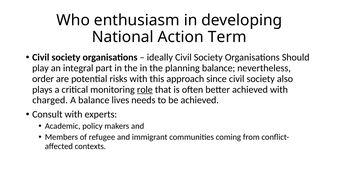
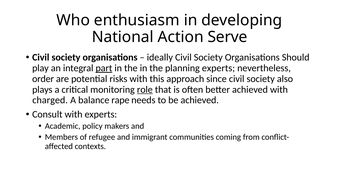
Term: Term -> Serve (227, 37)
part underline: none -> present (104, 68)
planning balance: balance -> experts (218, 68)
lives: lives -> rape (120, 100)
